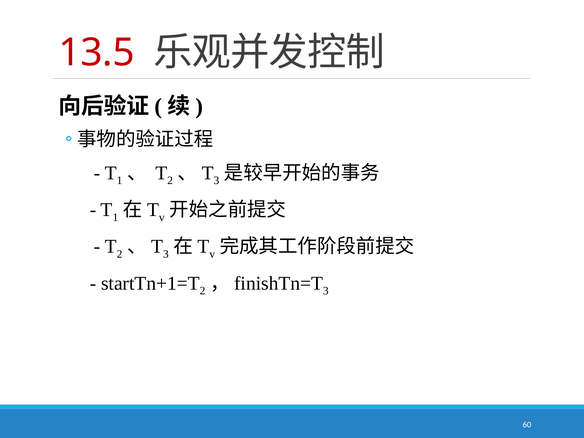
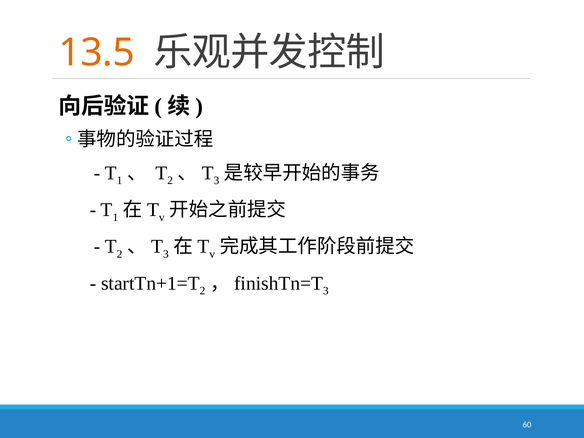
13.5 colour: red -> orange (97, 53)
